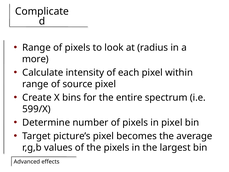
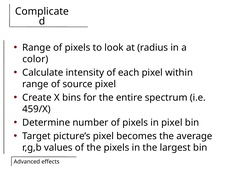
more: more -> color (35, 59)
599/X: 599/X -> 459/X (37, 109)
